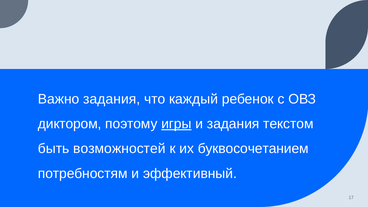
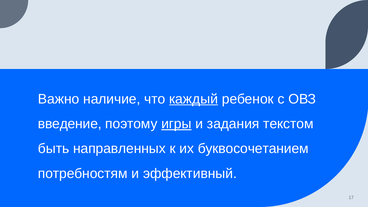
Важно задания: задания -> наличие (112, 99)
каждый underline: none -> present (194, 99)
диктором: диктором -> введение (70, 124)
возможностей: возможностей -> направленных (119, 149)
